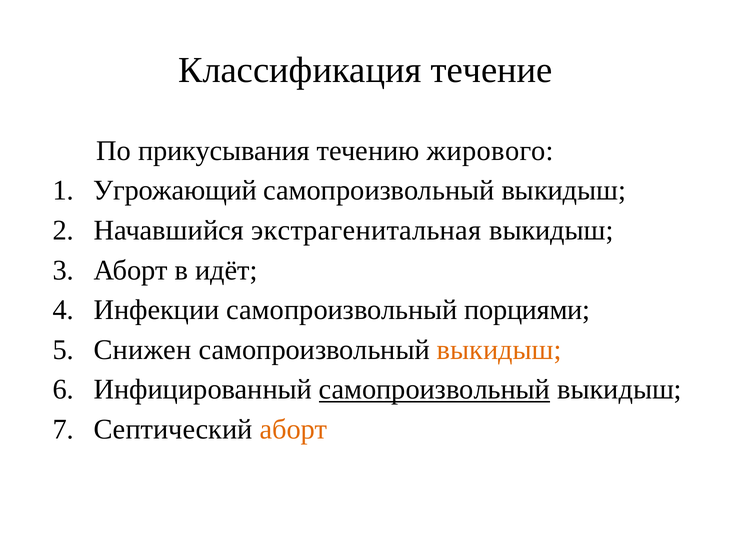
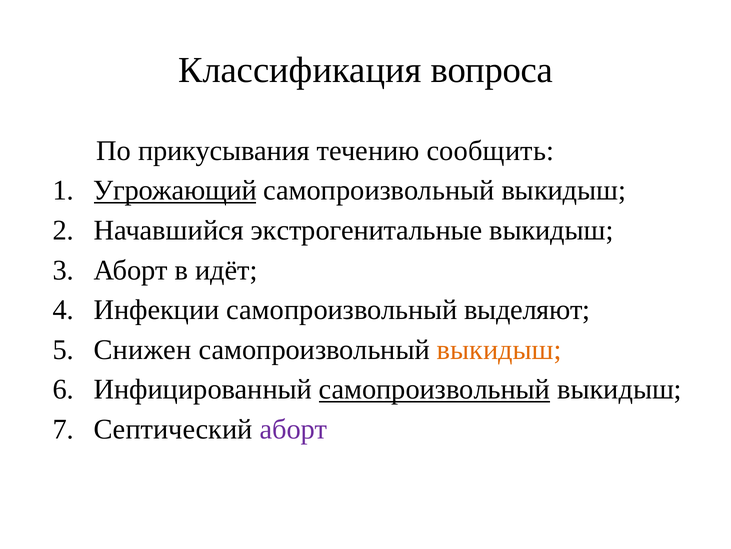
течение: течение -> вопроса (492, 70)
жирового: жирового -> сообщить (490, 151)
Угрожающий underline: none -> present (175, 190)
экстрагенитальная: экстрагенитальная -> экстрогенитальные (367, 230)
порциями: порциями -> выделяют (527, 310)
аборт colour: orange -> purple (293, 429)
